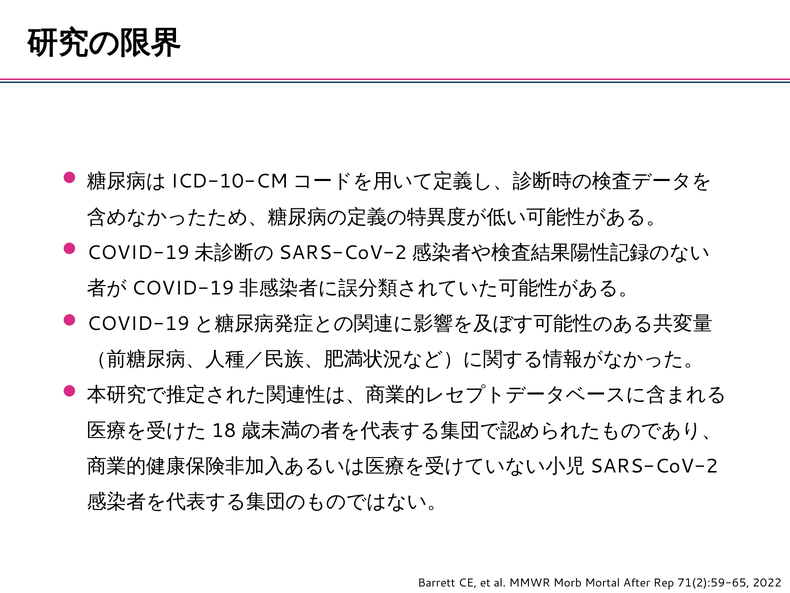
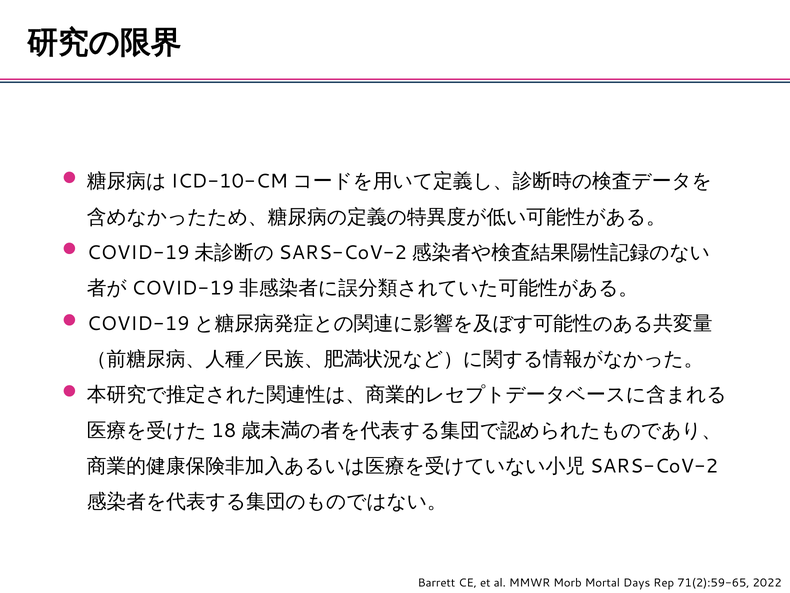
After: After -> Days (637, 582)
